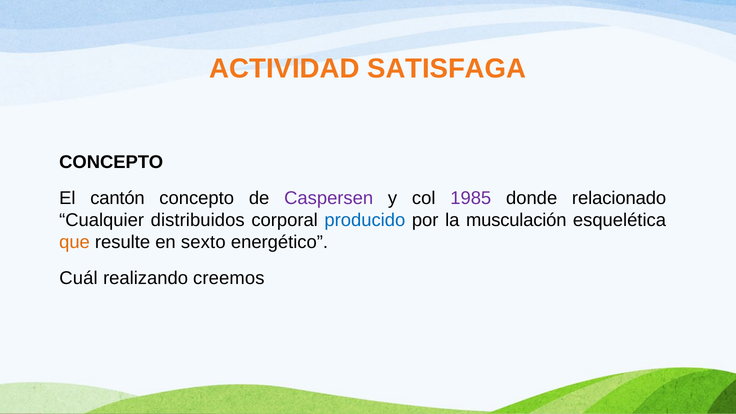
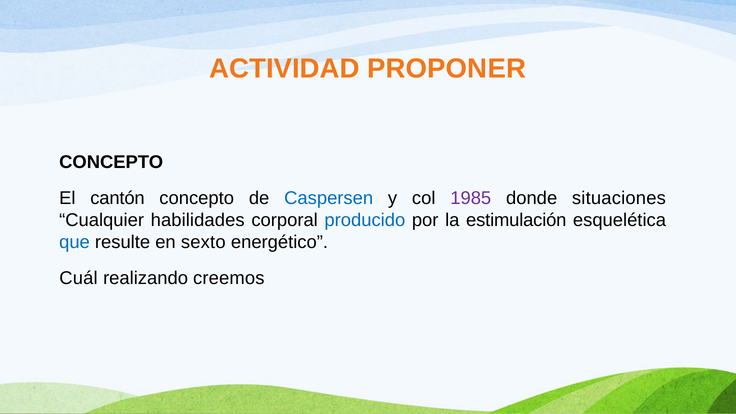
SATISFAGA: SATISFAGA -> PROPONER (447, 69)
Caspersen colour: purple -> blue (329, 198)
relacionado: relacionado -> situaciones (619, 198)
distribuidos: distribuidos -> habilidades (198, 220)
musculación: musculación -> estimulación (516, 220)
que colour: orange -> blue (75, 242)
